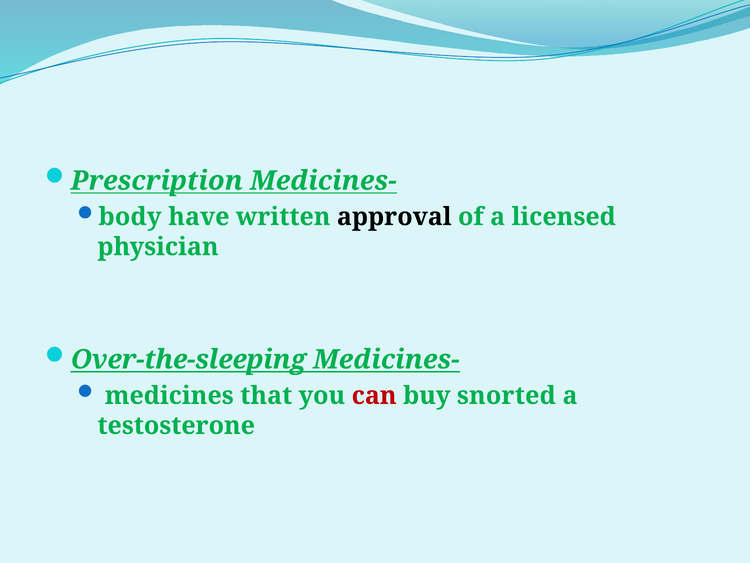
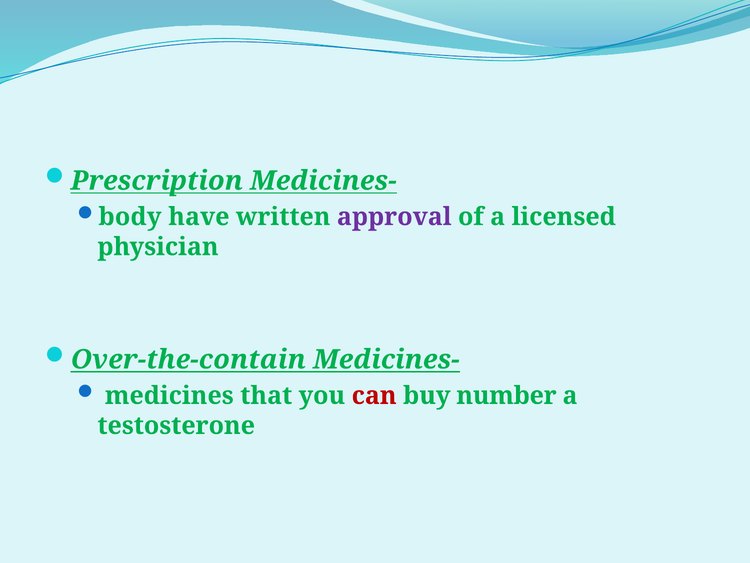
approval colour: black -> purple (394, 217)
Over-the-sleeping: Over-the-sleeping -> Over-the-contain (188, 359)
snorted: snorted -> number (507, 395)
